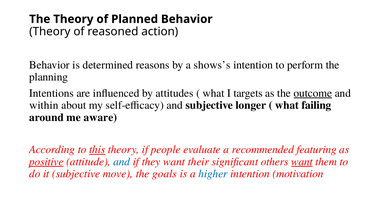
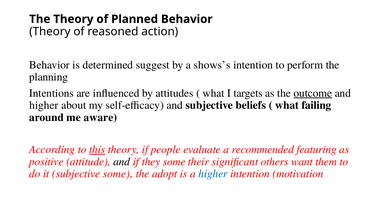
reasons: reasons -> suggest (153, 65)
within: within -> higher (44, 105)
longer: longer -> beliefs (251, 105)
positive underline: present -> none (46, 161)
and colour: blue -> black (122, 161)
they want: want -> some (174, 161)
want underline: present -> none (302, 161)
subjective move: move -> some (118, 173)
goals: goals -> adopt (165, 173)
